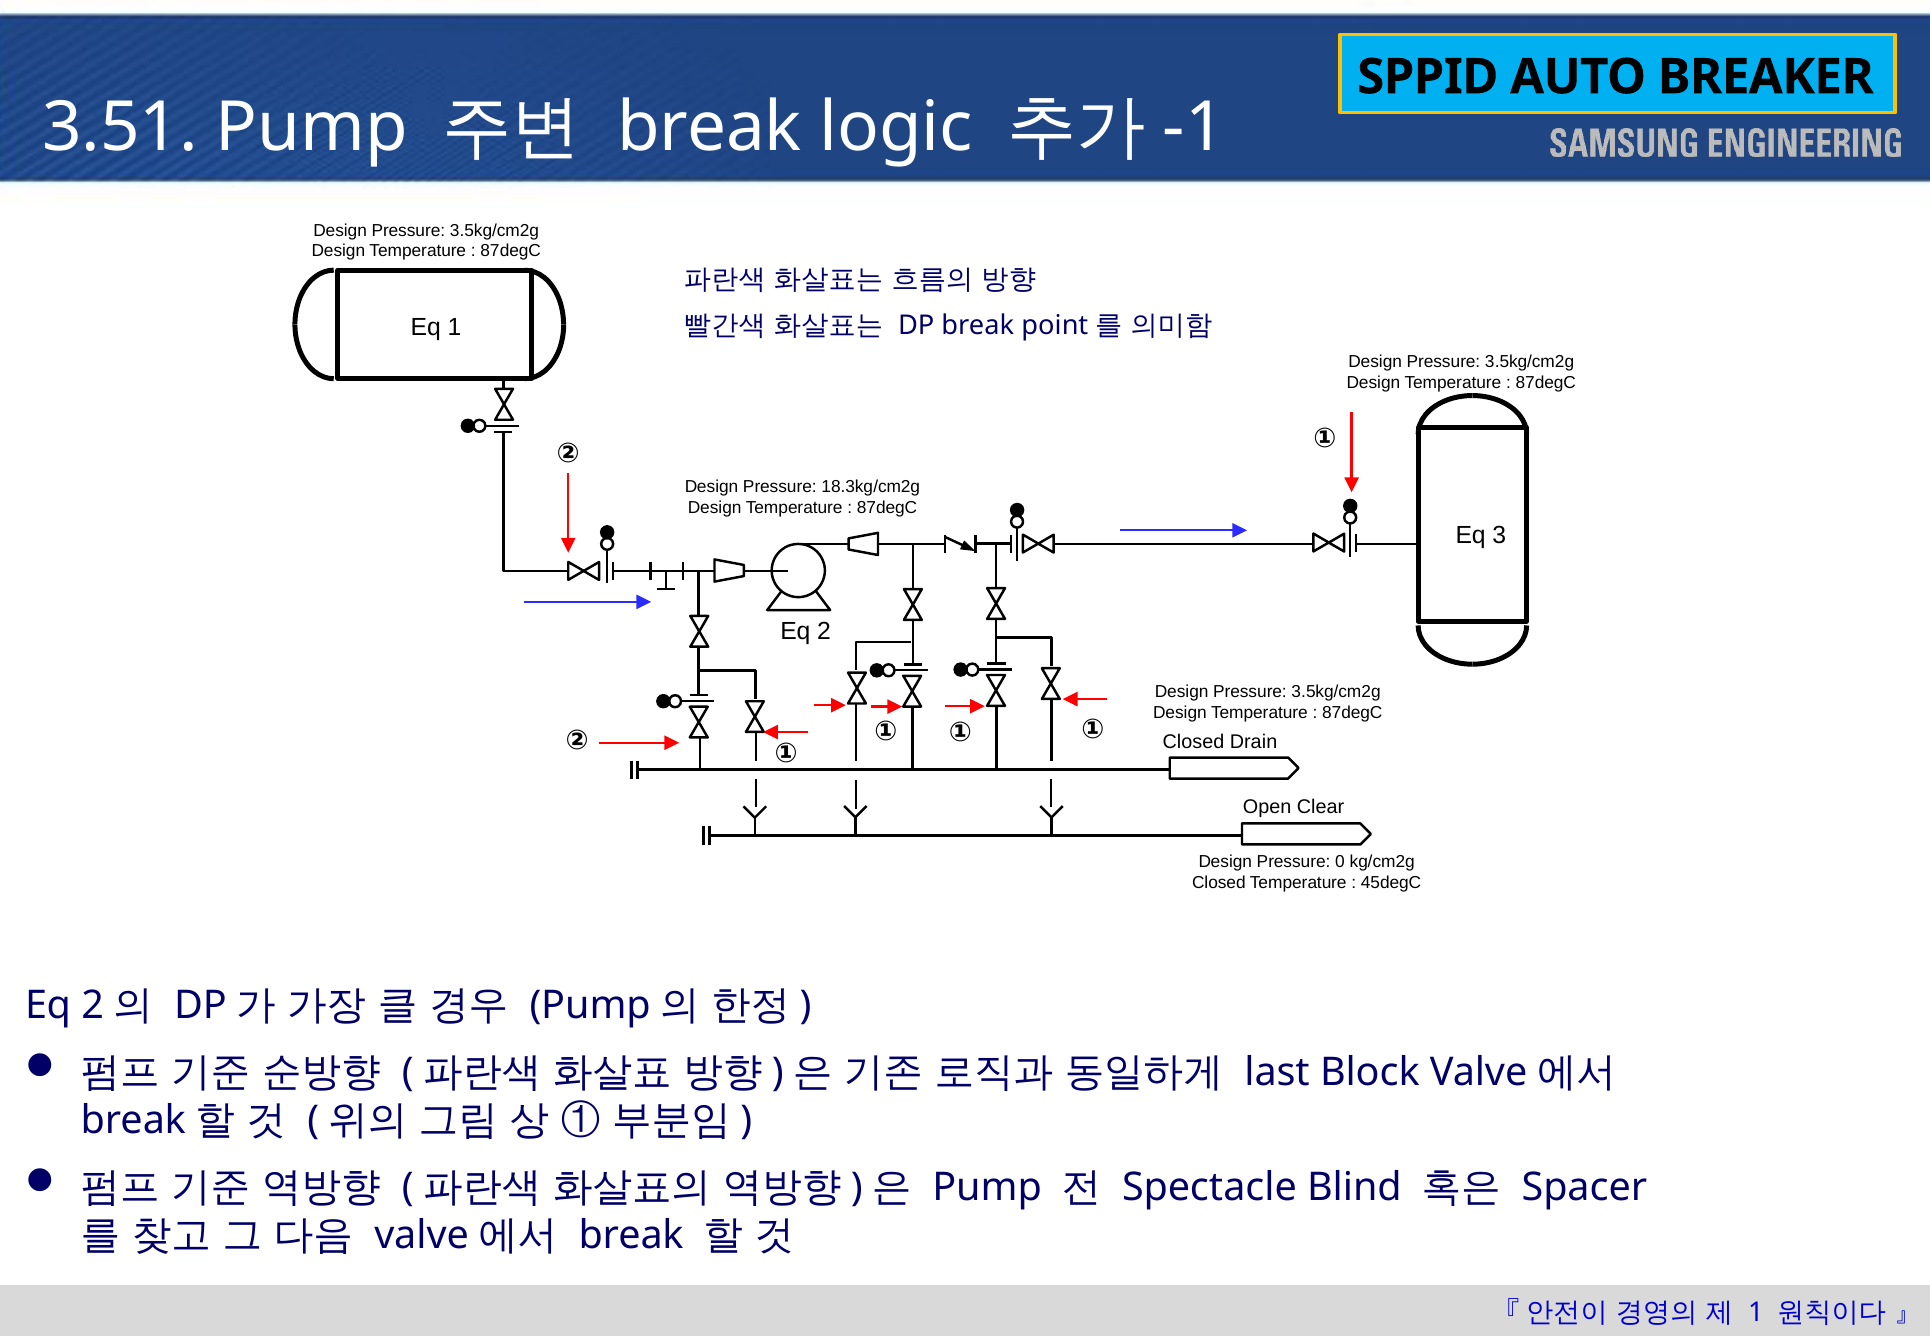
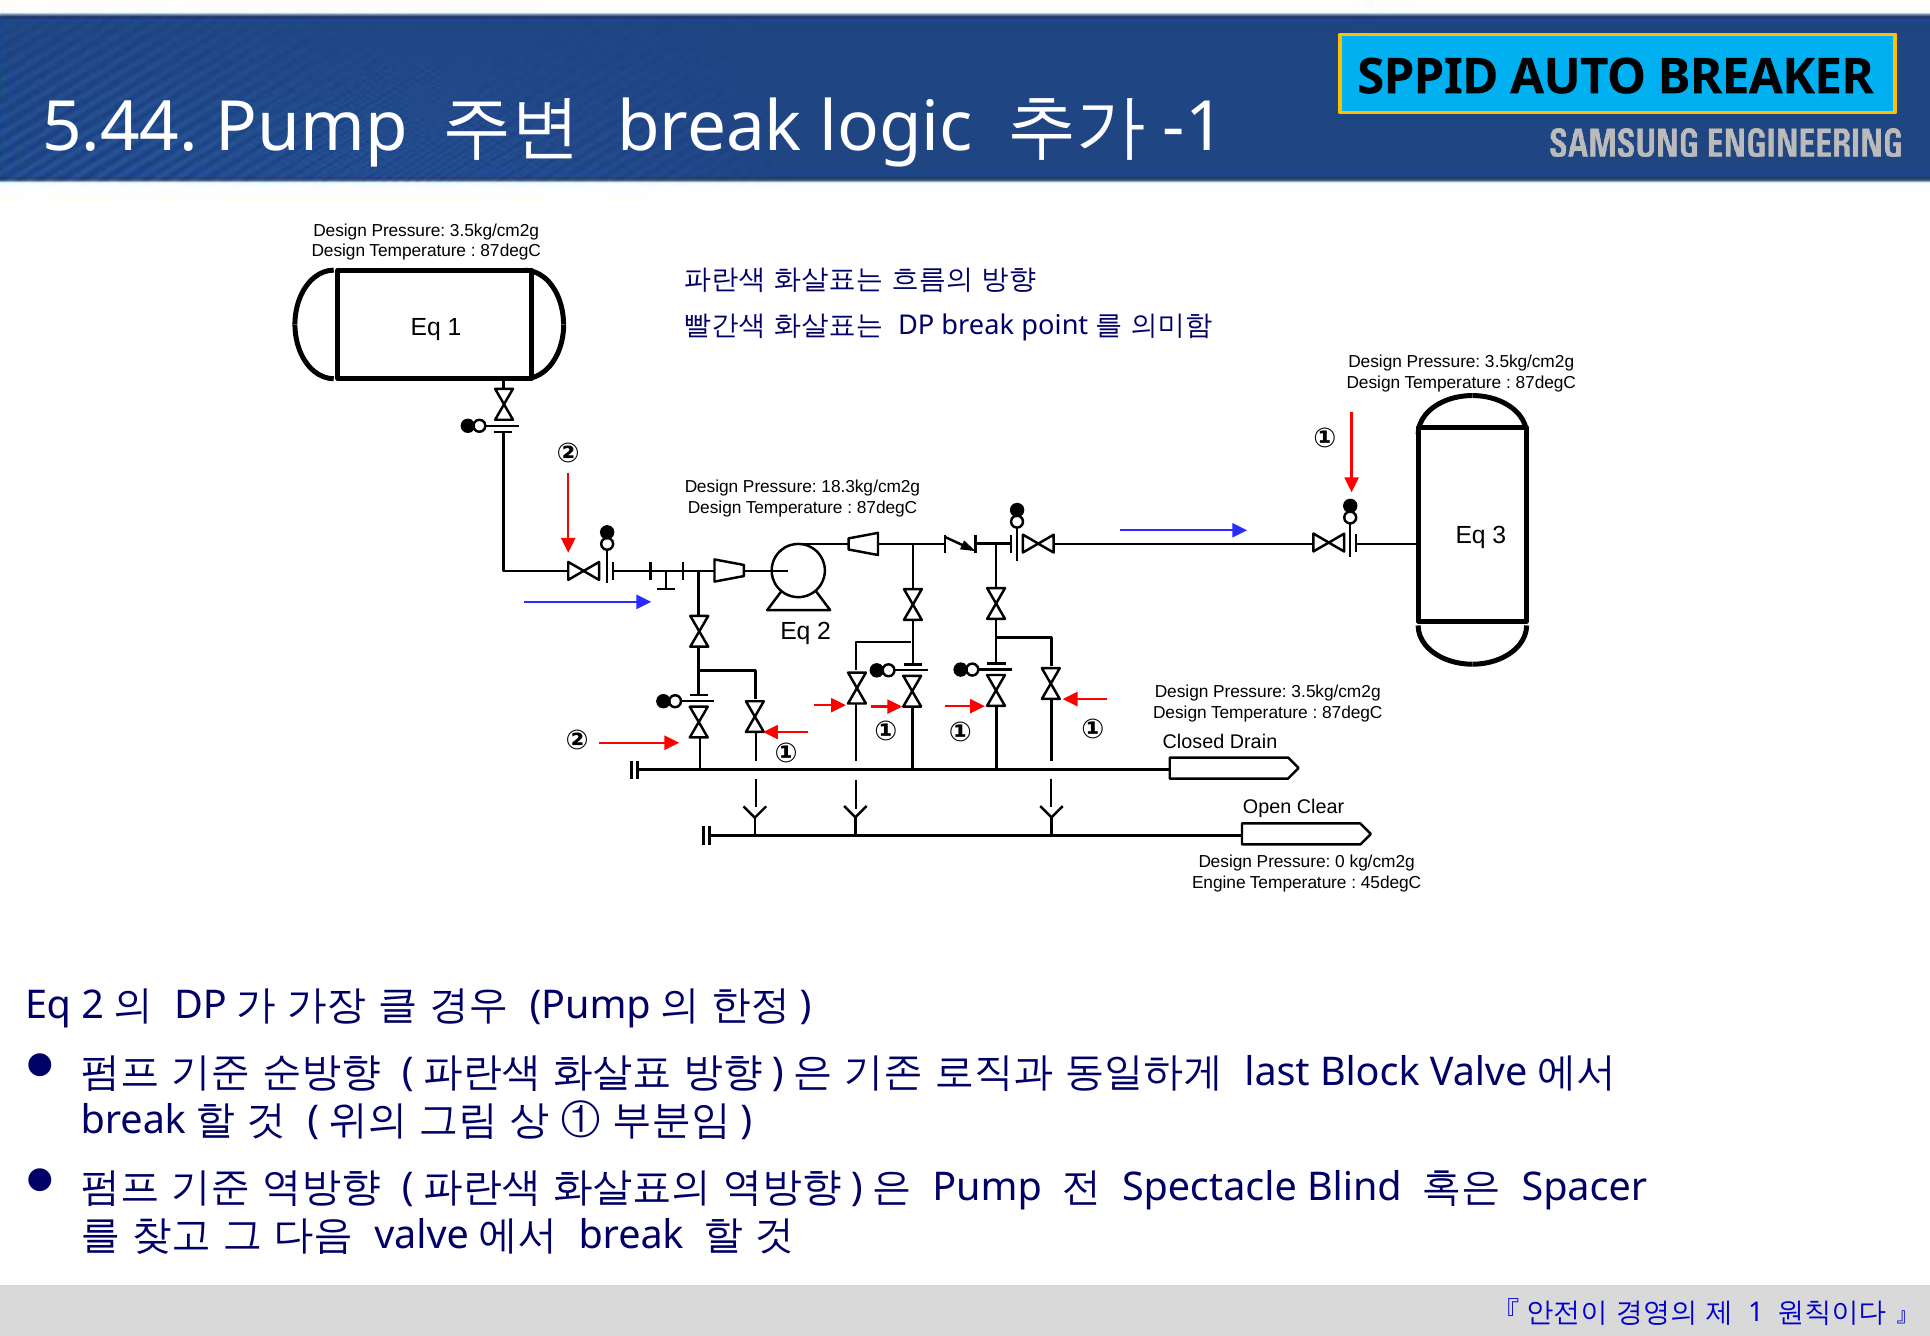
3.51: 3.51 -> 5.44 (120, 128)
Closed: Closed -> Engine (1219, 883)
